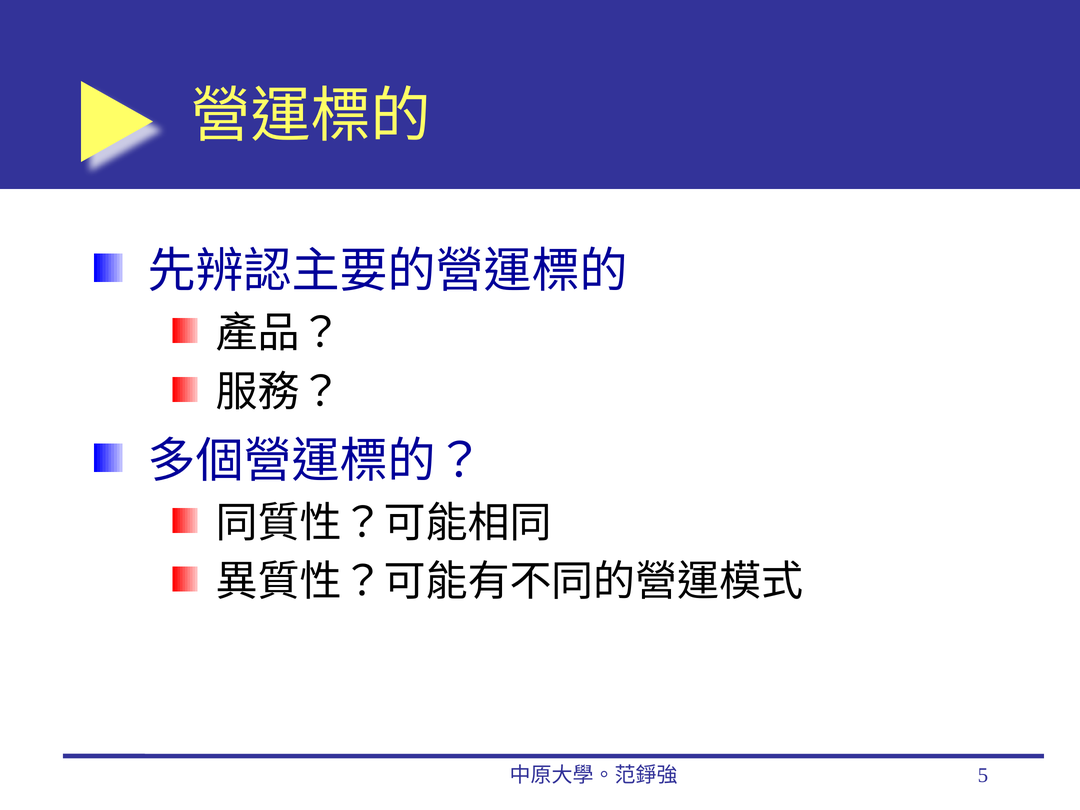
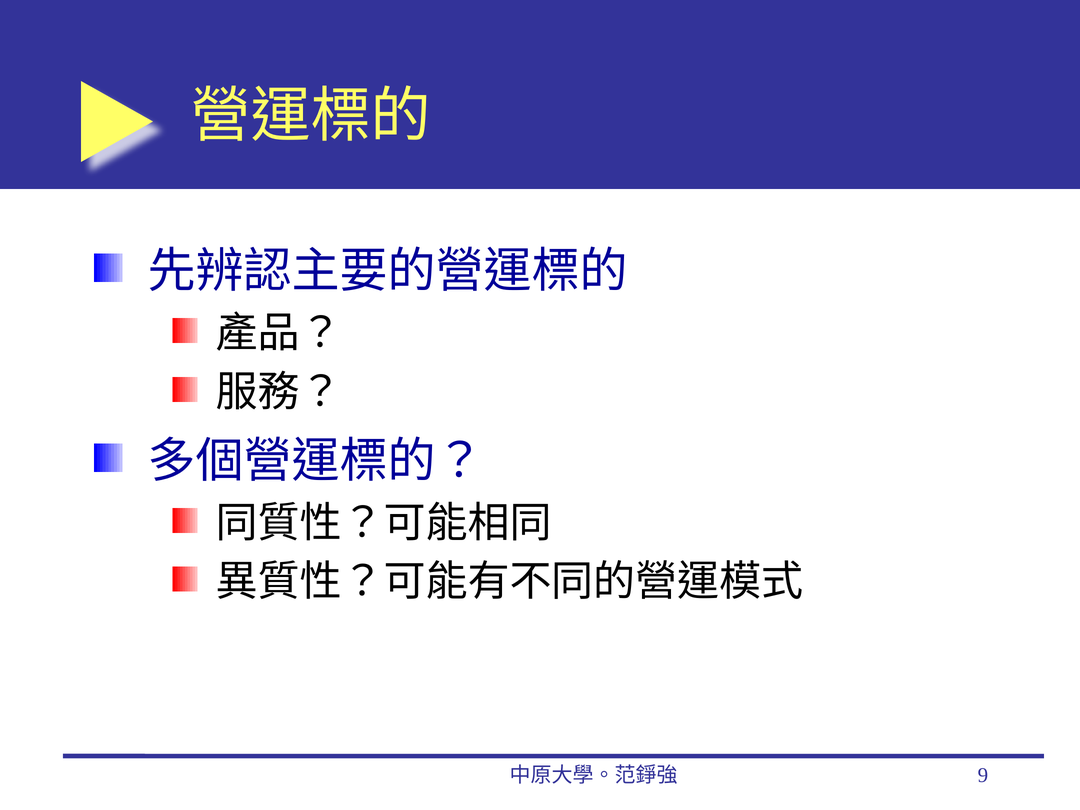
5: 5 -> 9 (983, 775)
